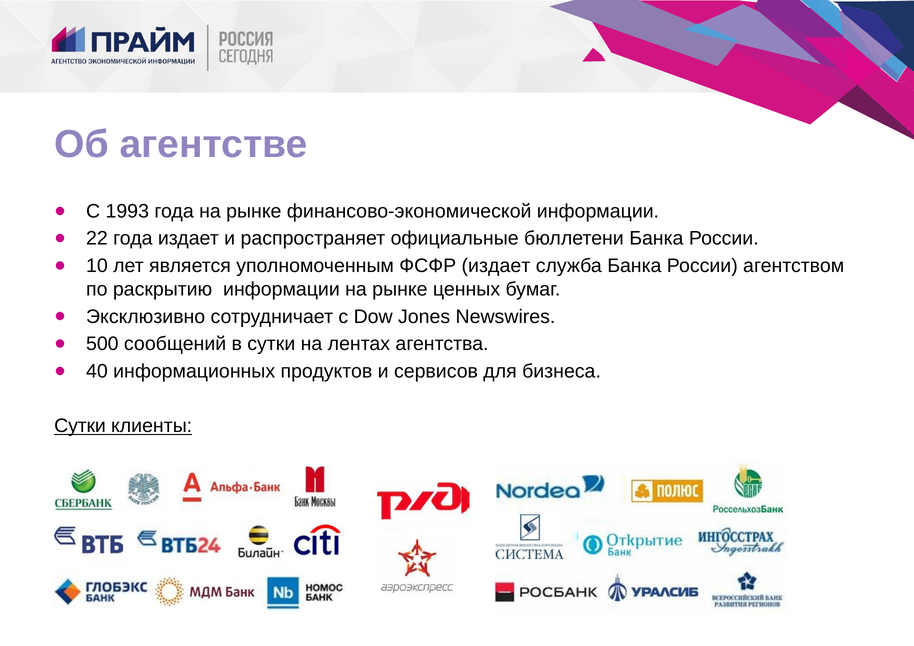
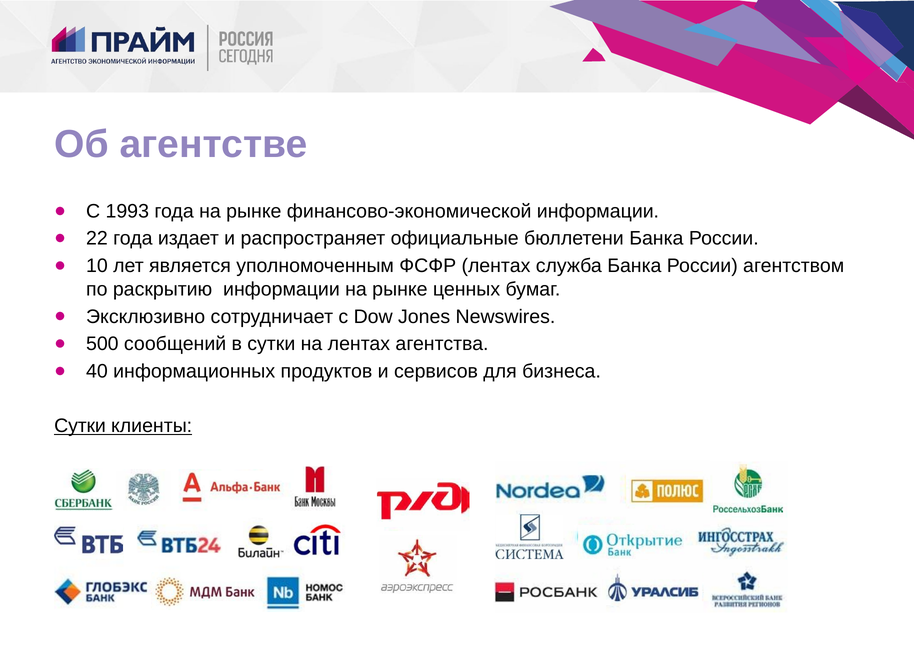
ФСФР издает: издает -> лентах (496, 266)
